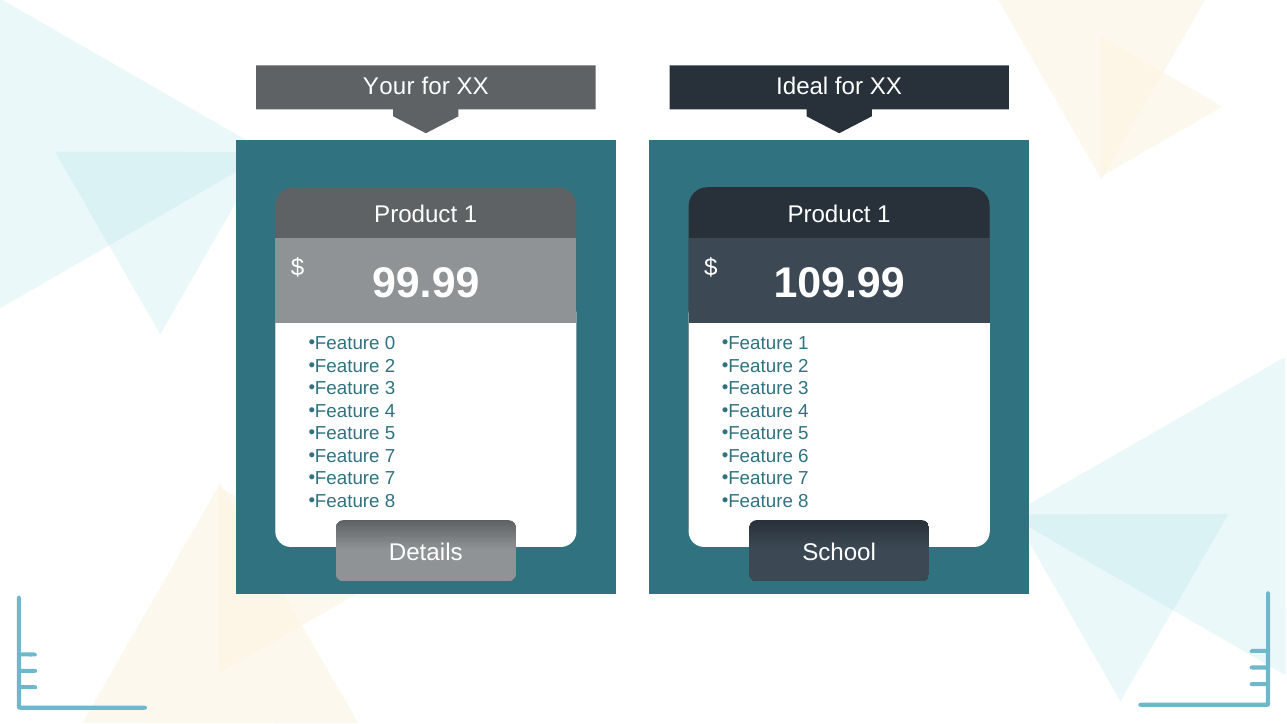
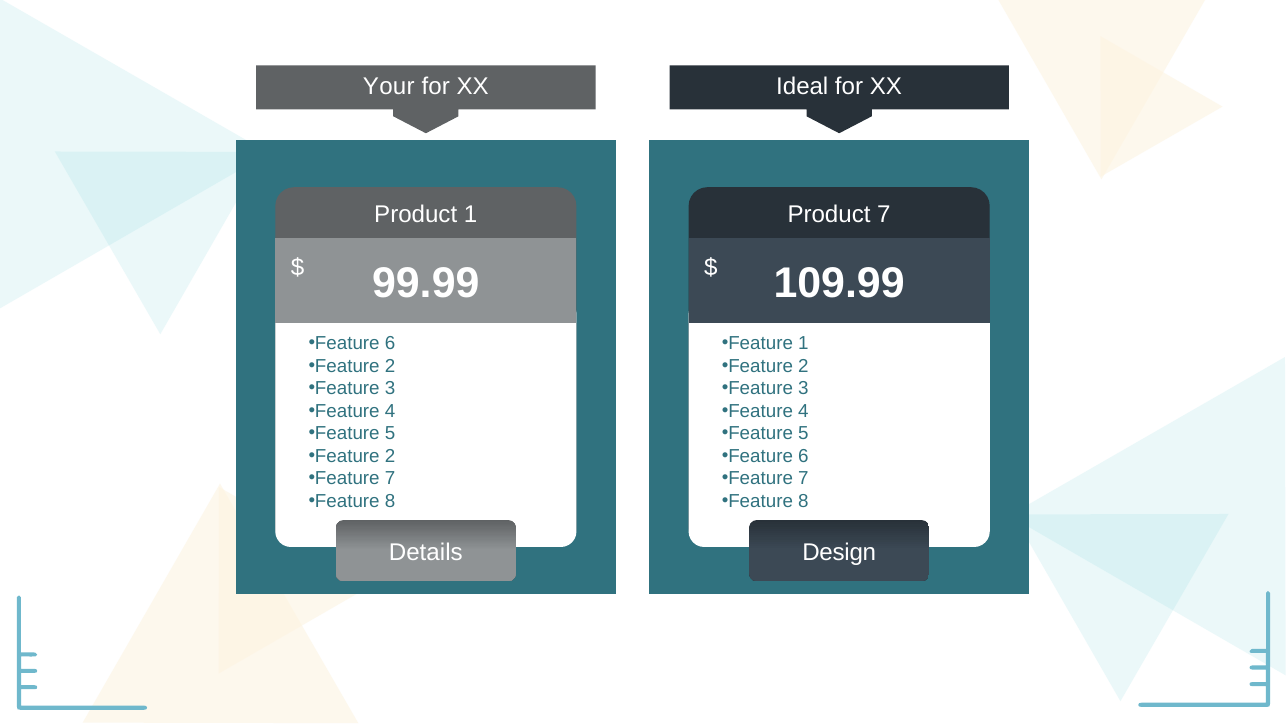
1: 1 -> 7 (884, 214)
0: 0 -> 6 (390, 343)
7: 7 -> 2 (390, 456)
School: School -> Design (839, 552)
